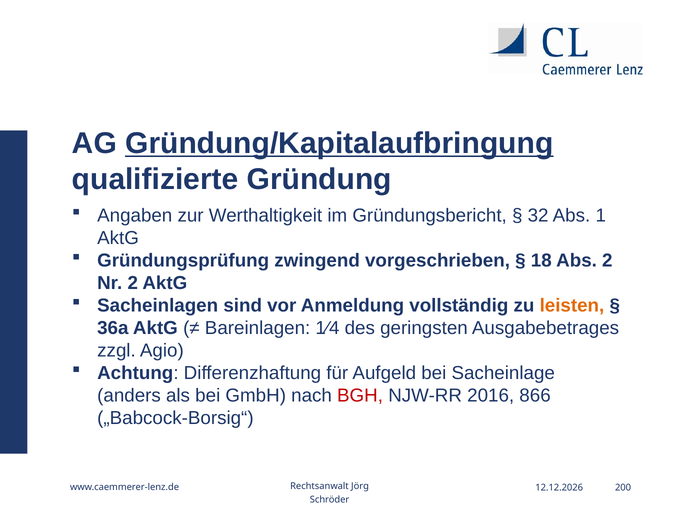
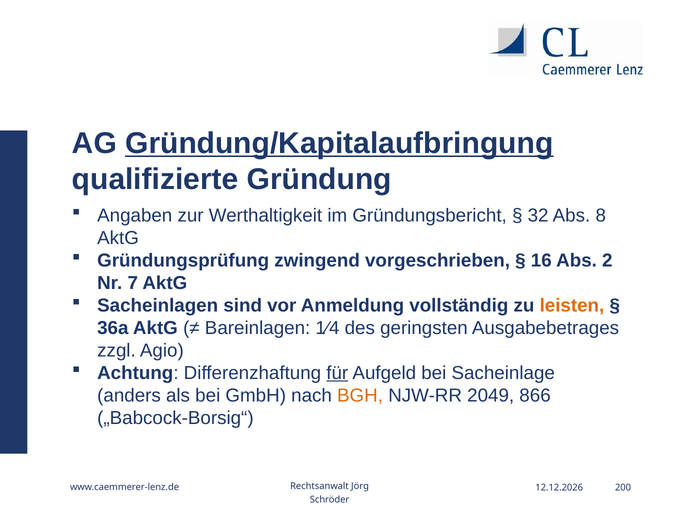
1: 1 -> 8 (601, 216)
18: 18 -> 16 (541, 261)
Nr 2: 2 -> 7 (133, 283)
für underline: none -> present (337, 373)
BGH colour: red -> orange (360, 396)
2016: 2016 -> 2049 (491, 396)
